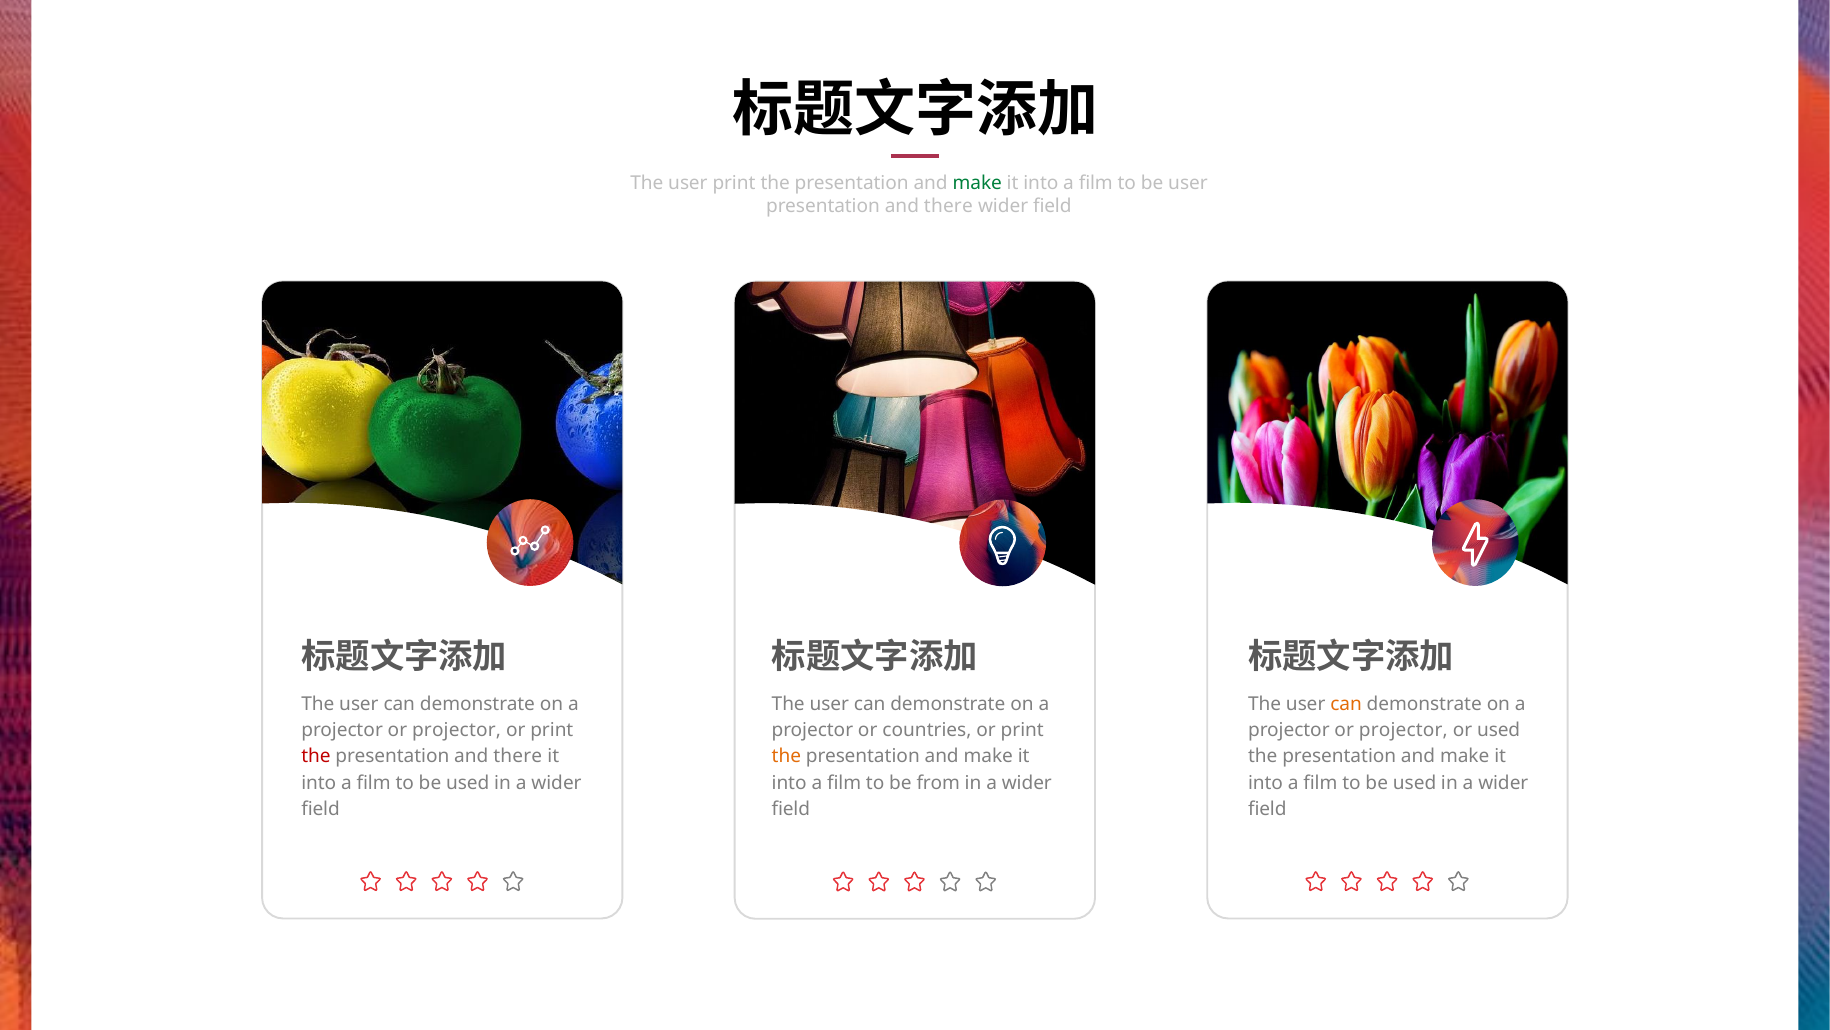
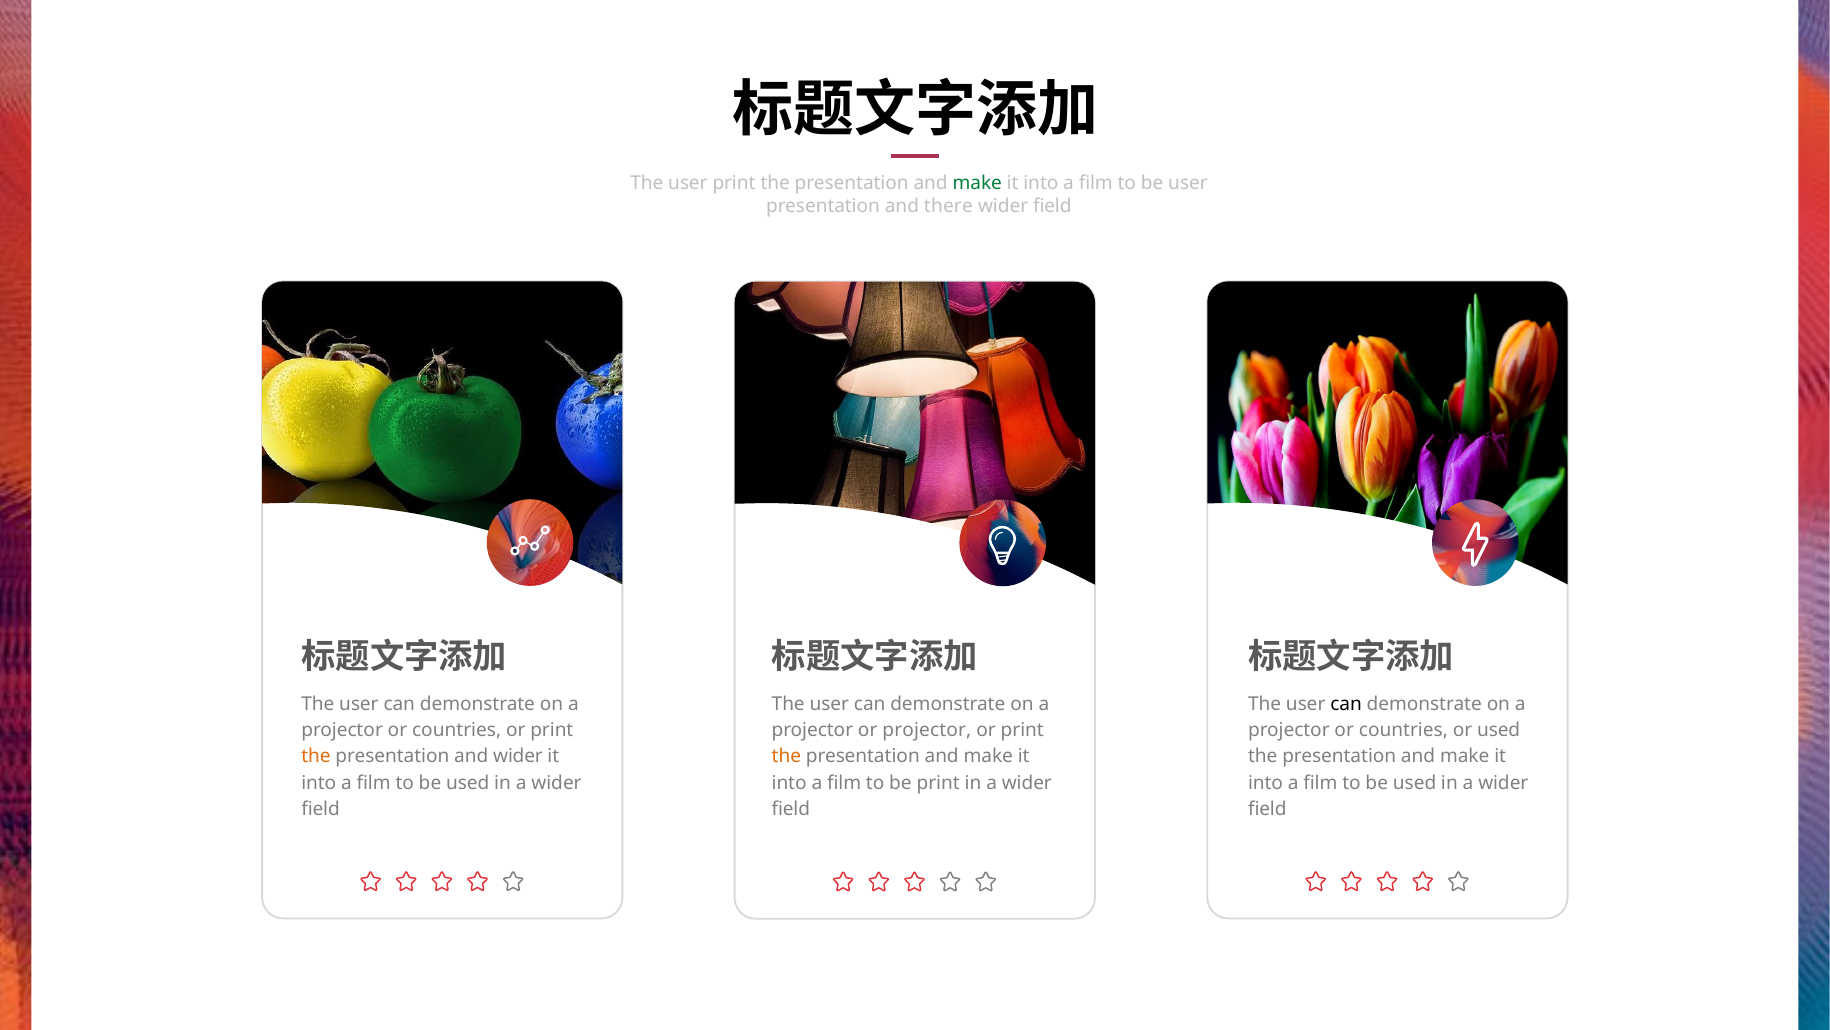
can colour: orange -> black (1346, 704)
projector: projector -> countries (457, 730)
or countries: countries -> projector (927, 730)
projector: projector -> countries (1403, 730)
the colour: red -> orange (316, 756)
there: there -> wider (518, 756)
be from: from -> print (938, 782)
